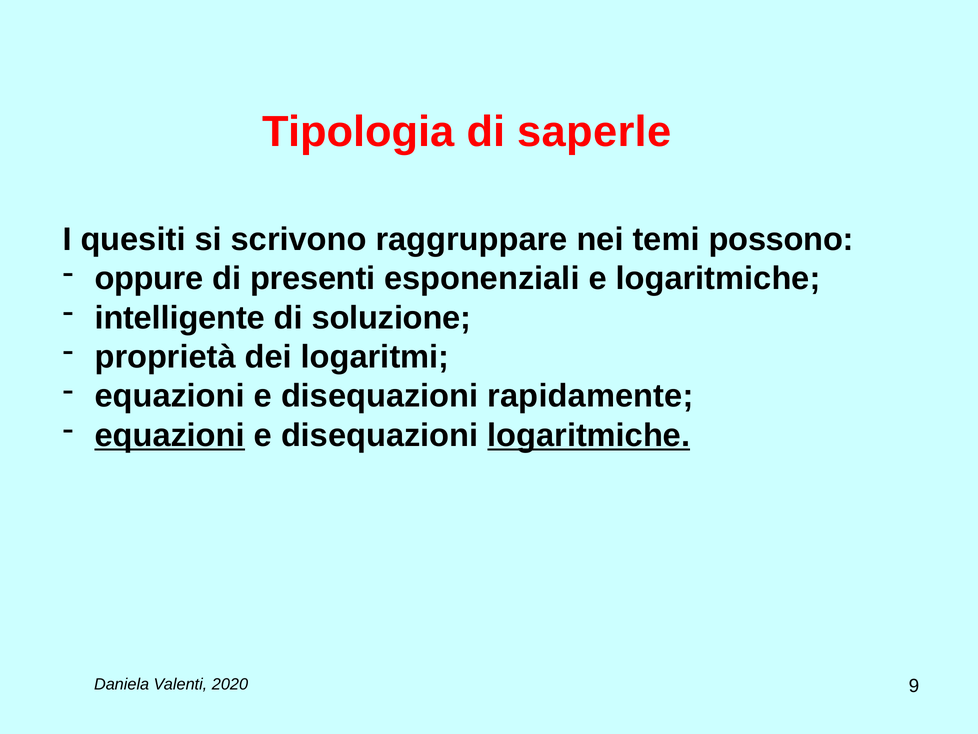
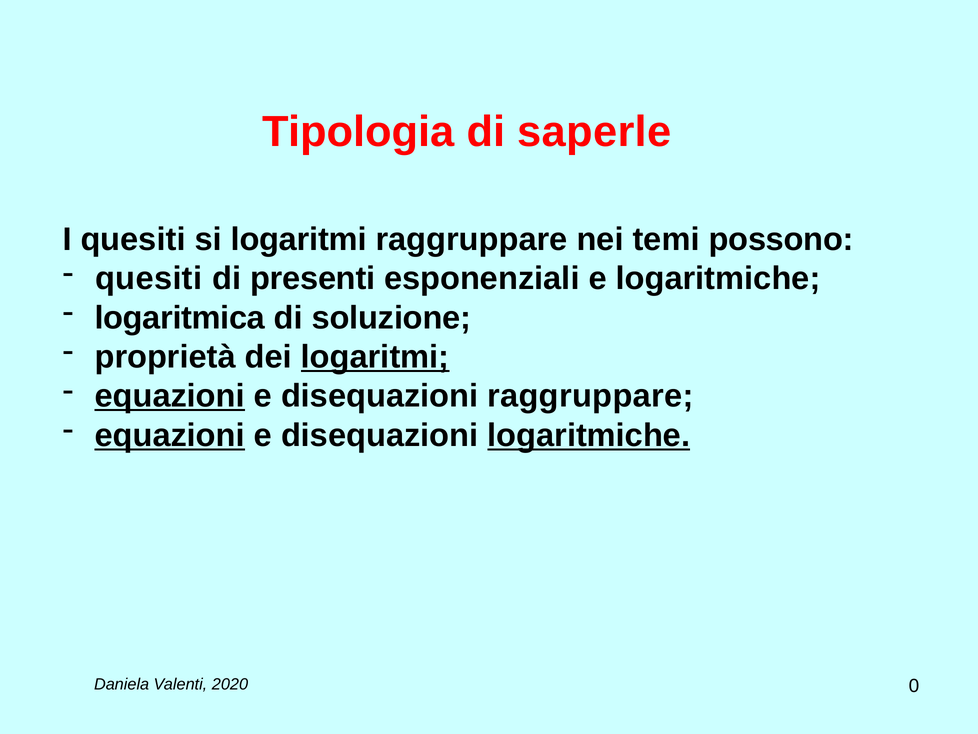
si scrivono: scrivono -> logaritmi (299, 239)
oppure: oppure -> quesiti (149, 278)
intelligente: intelligente -> logaritmica (180, 318)
logaritmi underline: none -> present (375, 357)
equazioni underline: none -> present (170, 396)
disequazioni rapidamente: rapidamente -> raggruppare (590, 396)
9: 9 -> 0 (914, 686)
